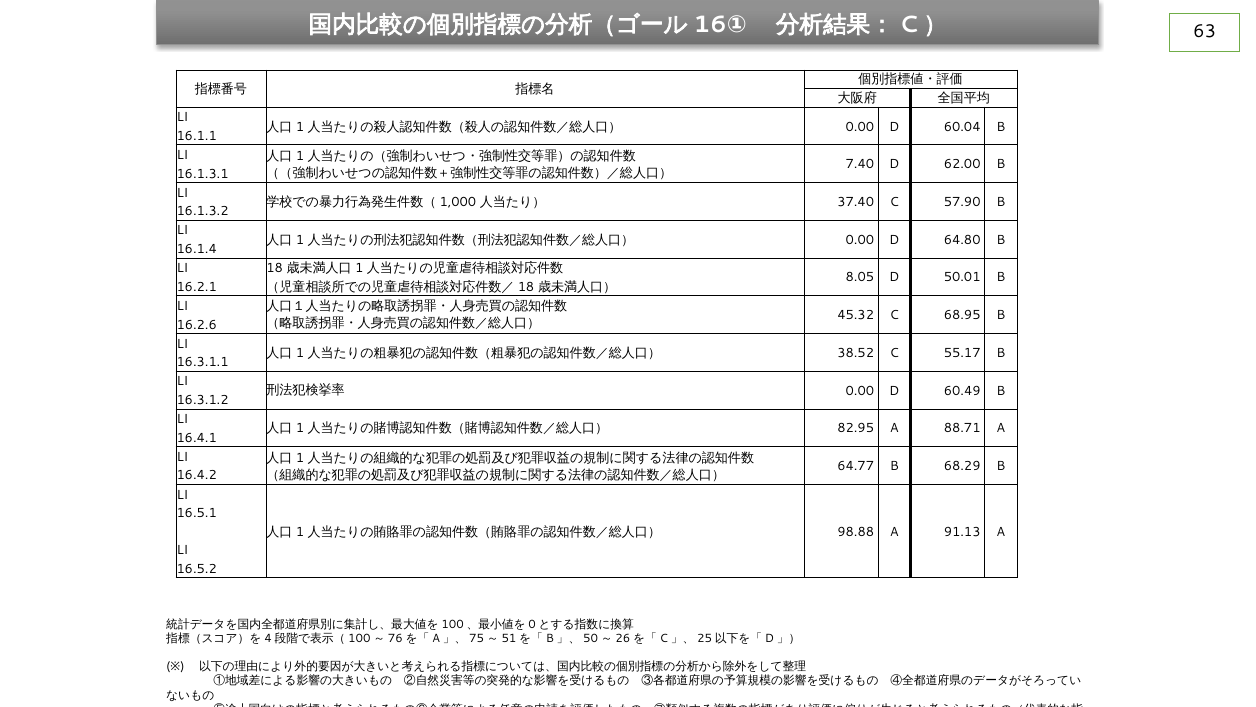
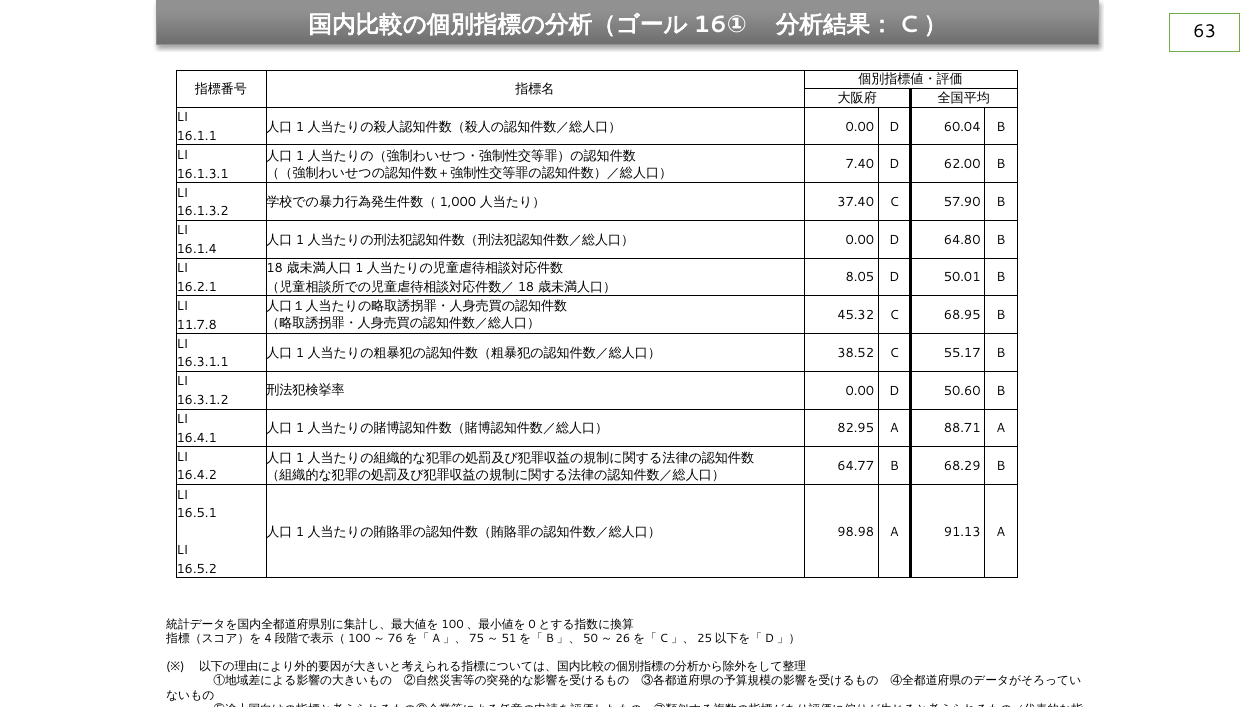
16.2.6: 16.2.6 -> 11.7.8 (197, 324)
60.49: 60.49 -> 50.60 (962, 391)
98.88: 98.88 -> 98.98 (856, 532)
